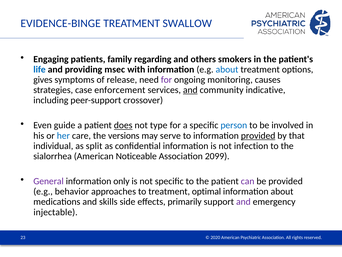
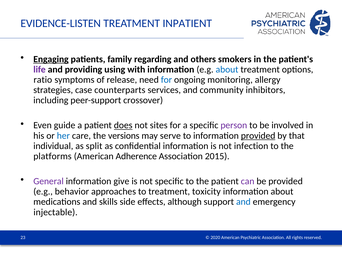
EVIDENCE-BINGE: EVIDENCE-BINGE -> EVIDENCE-LISTEN (61, 23)
SWALLOW: SWALLOW -> INPATIENT (187, 23)
Engaging underline: none -> present (51, 59)
life colour: blue -> purple (40, 69)
msec: msec -> using (115, 69)
gives: gives -> ratio (43, 80)
for colour: purple -> blue (166, 80)
causes: causes -> allergy (268, 80)
enforcement: enforcement -> counterparts (120, 90)
and underline: present -> none (190, 90)
indicative: indicative -> inhibitors (266, 90)
type: type -> sites (159, 125)
person colour: blue -> purple (234, 125)
sialorrhea: sialorrhea -> platforms (53, 156)
Noticeable: Noticeable -> Adherence (136, 156)
2099: 2099 -> 2015 (217, 156)
only: only -> give (121, 181)
optimal: optimal -> toxicity (206, 191)
primarily: primarily -> although (185, 201)
and colour: purple -> blue (243, 201)
